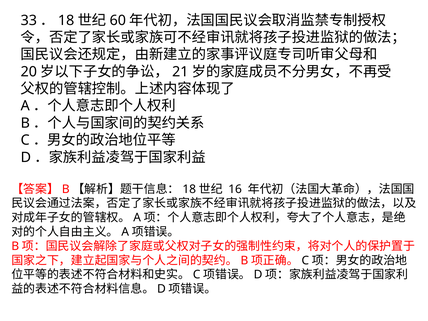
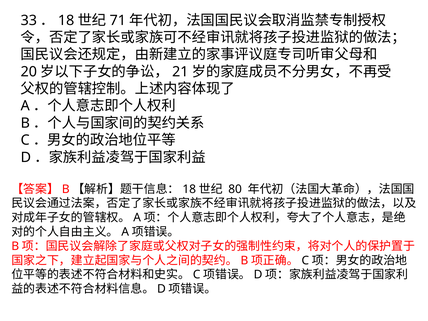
60: 60 -> 71 (118, 20)
16: 16 -> 80 (235, 189)
